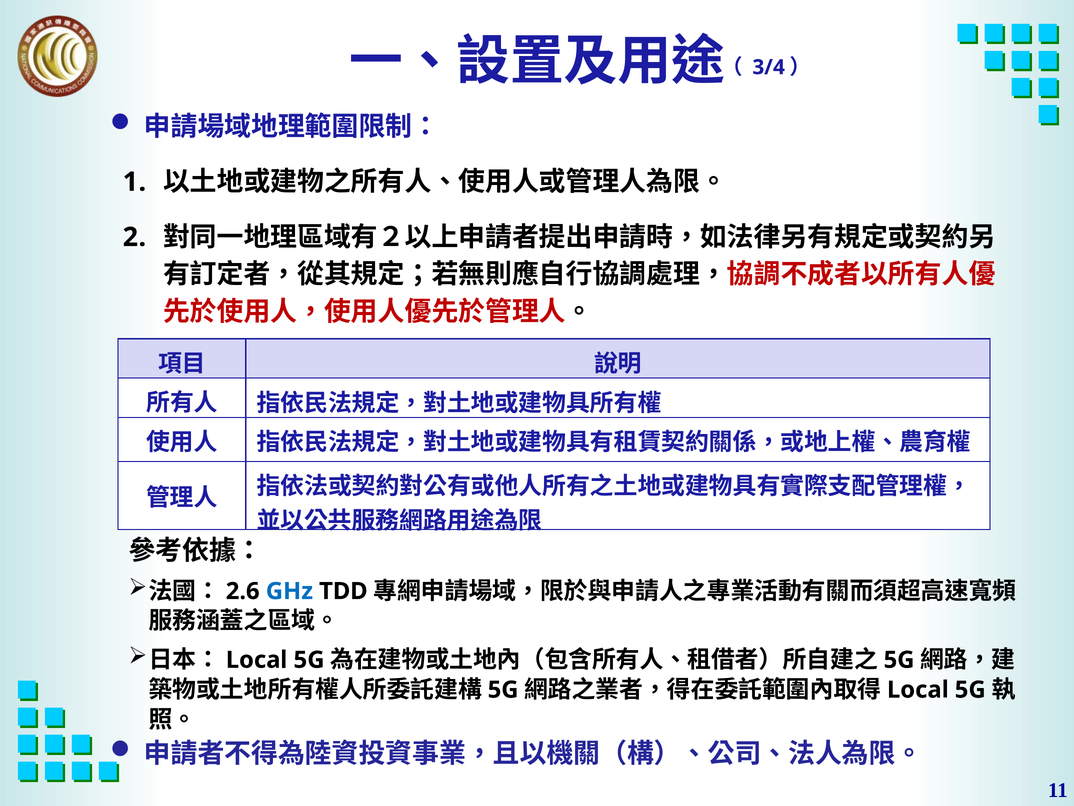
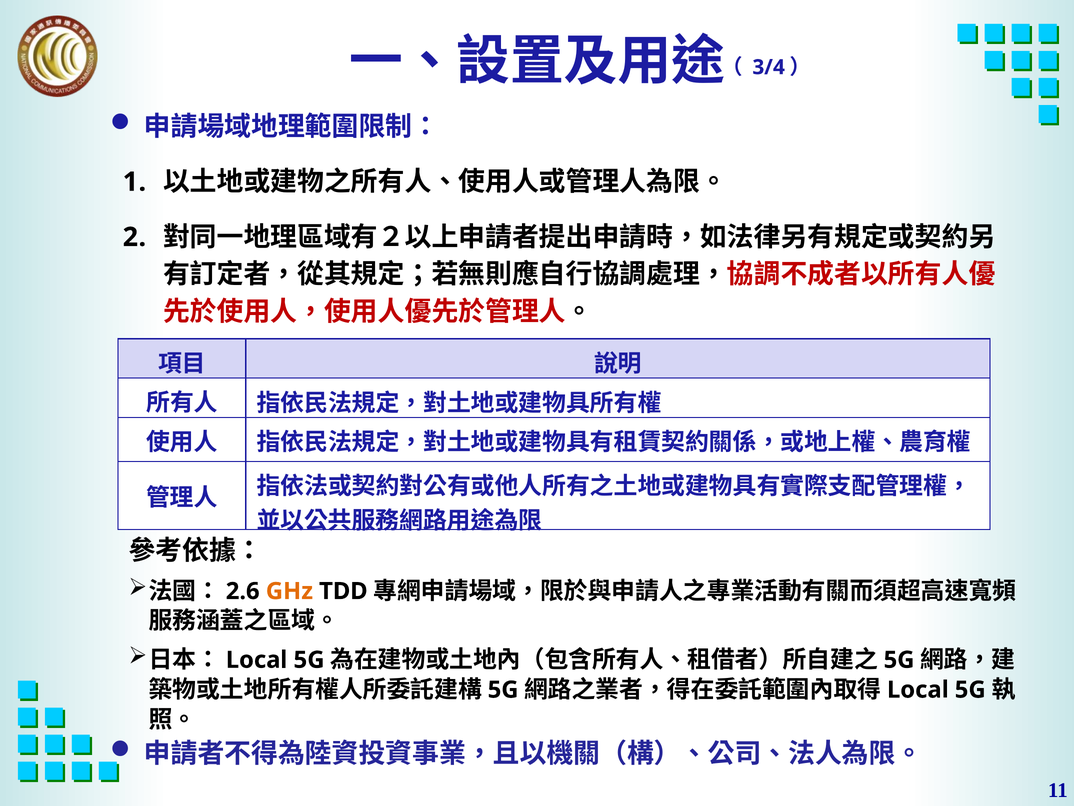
GHz colour: blue -> orange (289, 591)
